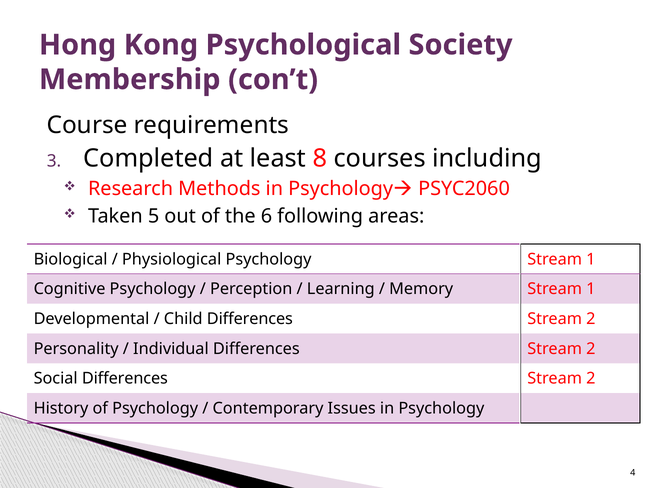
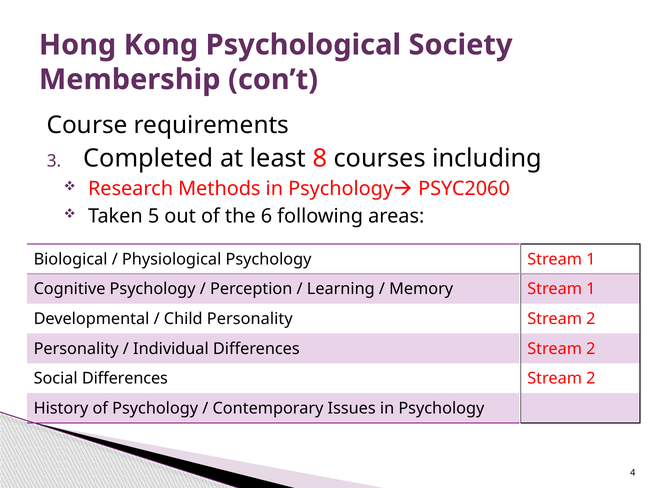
Child Differences: Differences -> Personality (250, 319)
